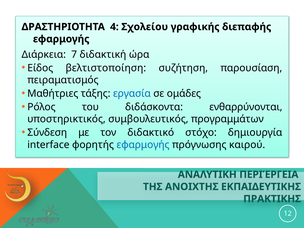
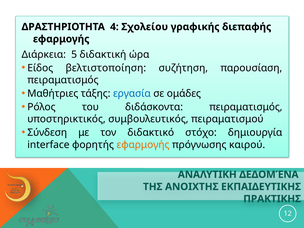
7: 7 -> 5 (74, 55)
διδάσκοντα ενθαρρύνονται: ενθαρρύνονται -> πειραματισμός (246, 107)
προγραμμάτων: προγραμμάτων -> πειραματισμού (227, 119)
εφαρμογής colour: blue -> orange (143, 145)
ΠΕΡΙΈΡΓΕΙΑ: ΠΕΡΙΈΡΓΕΙΑ -> ΔΕΔΟΜΈΝΑ (269, 175)
